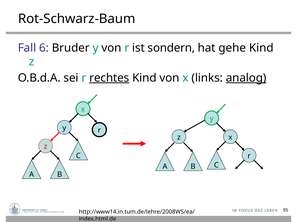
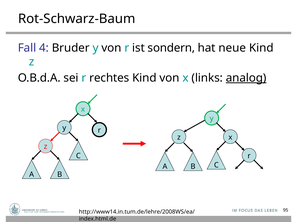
6: 6 -> 4 (44, 48)
gehe: gehe -> neue (232, 48)
rechtes underline: present -> none (109, 78)
